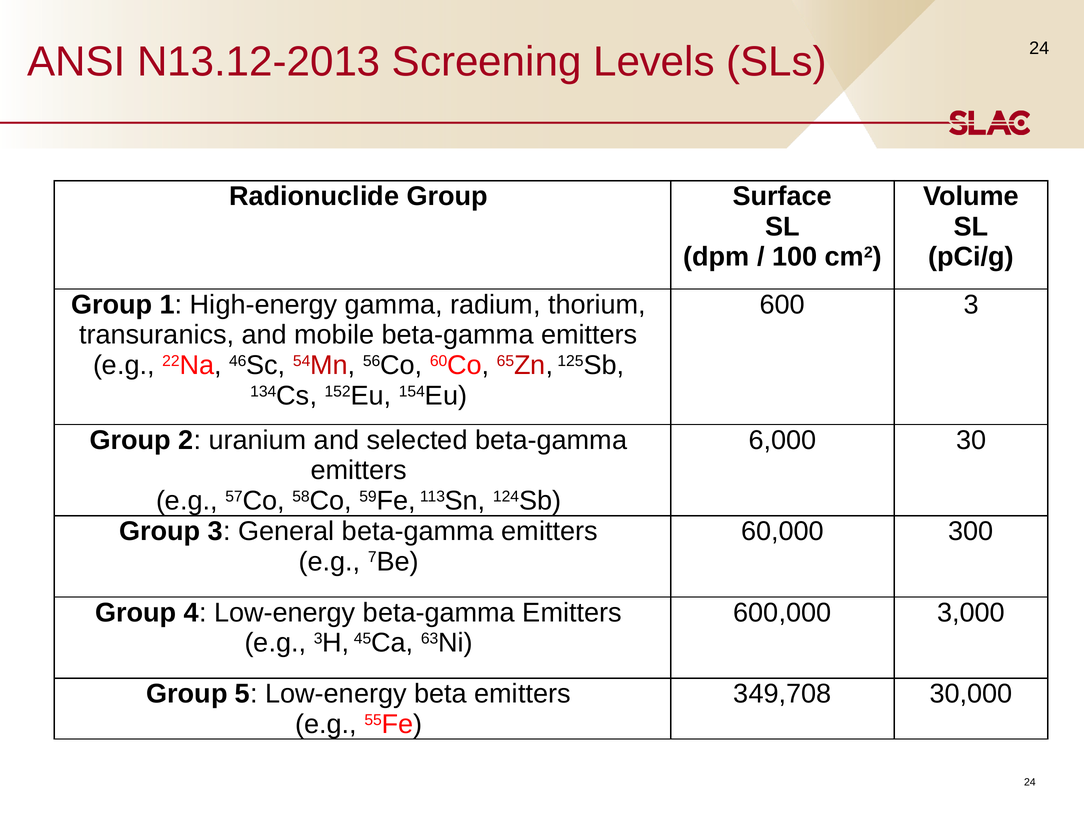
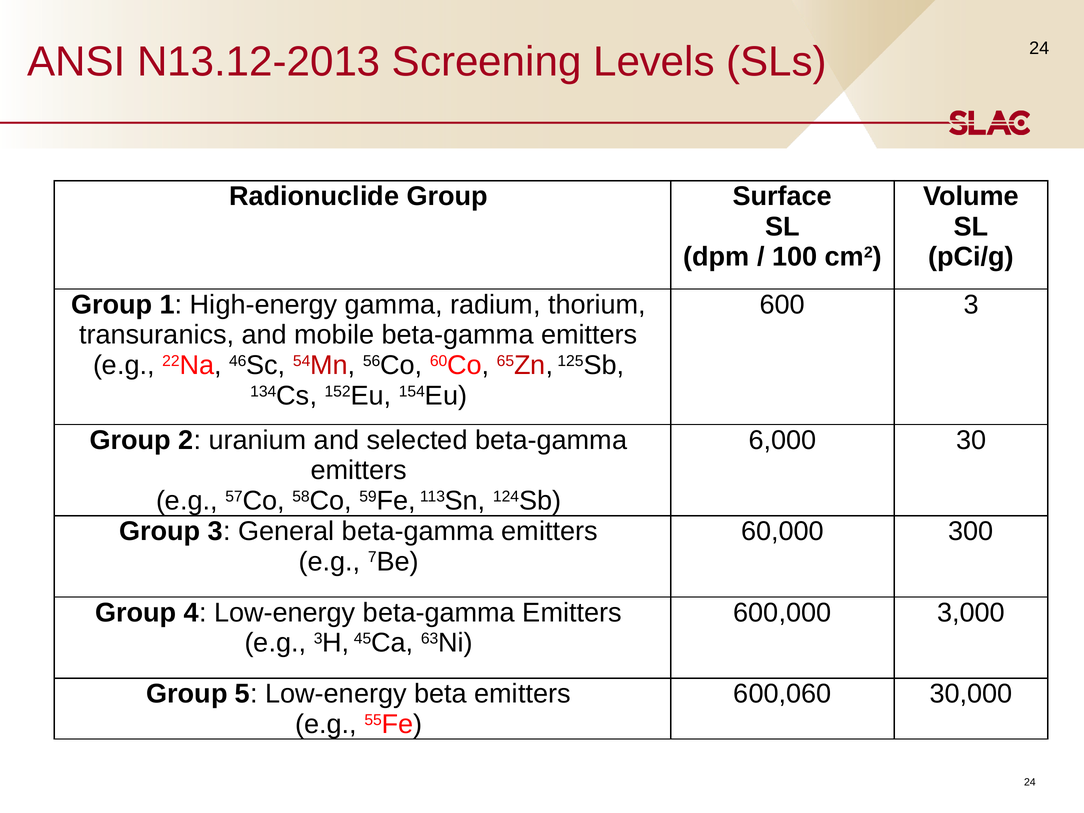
349,708: 349,708 -> 600,060 (782, 694)
